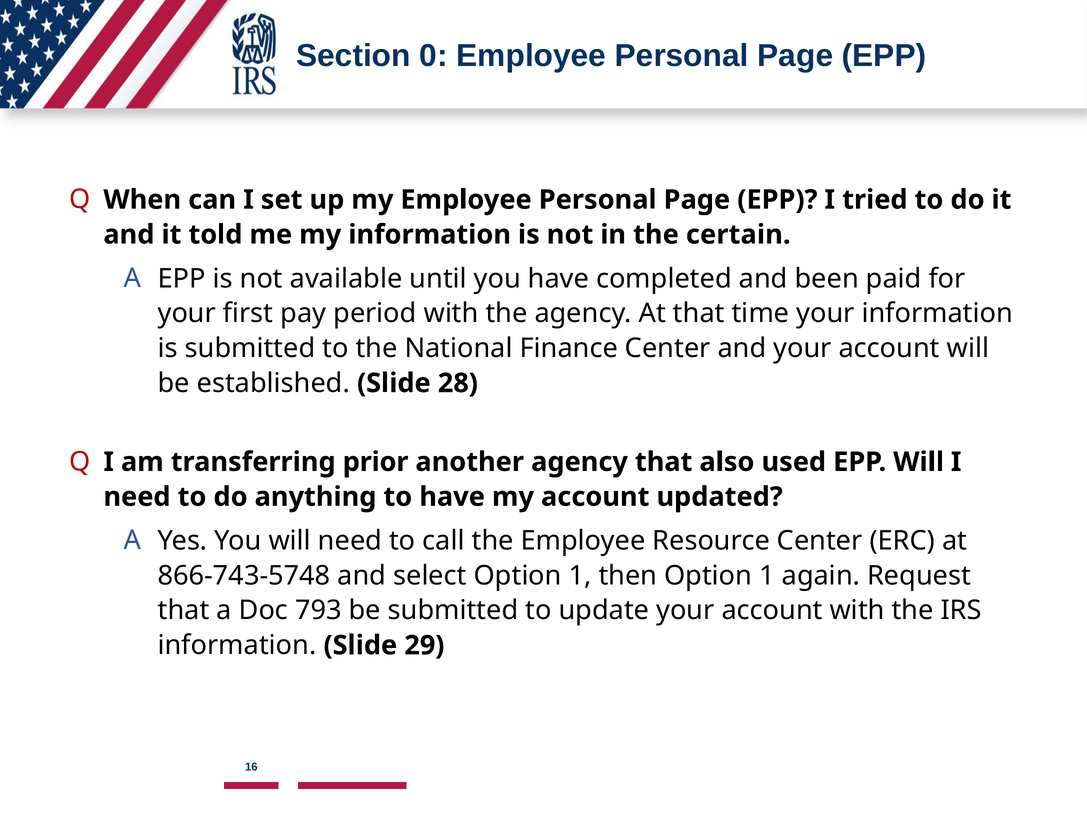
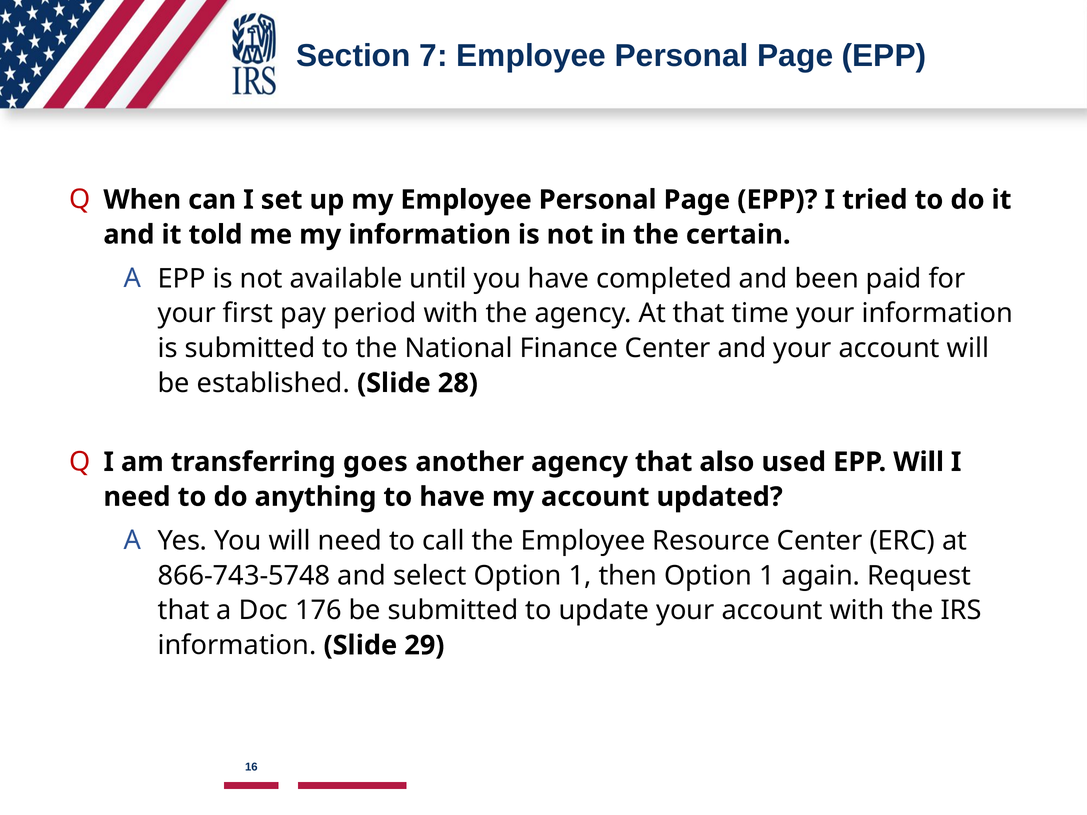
0: 0 -> 7 (433, 56)
prior: prior -> goes (375, 462)
793: 793 -> 176 (318, 611)
